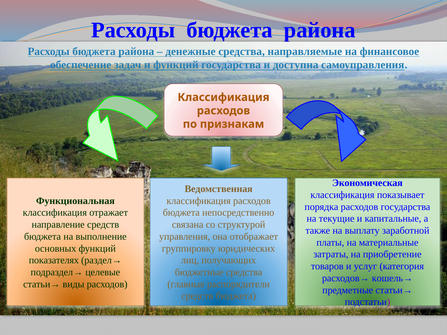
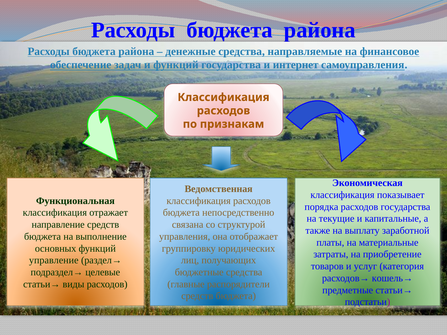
доступна: доступна -> интернет (296, 65)
показателях: показателях -> управление (54, 261)
